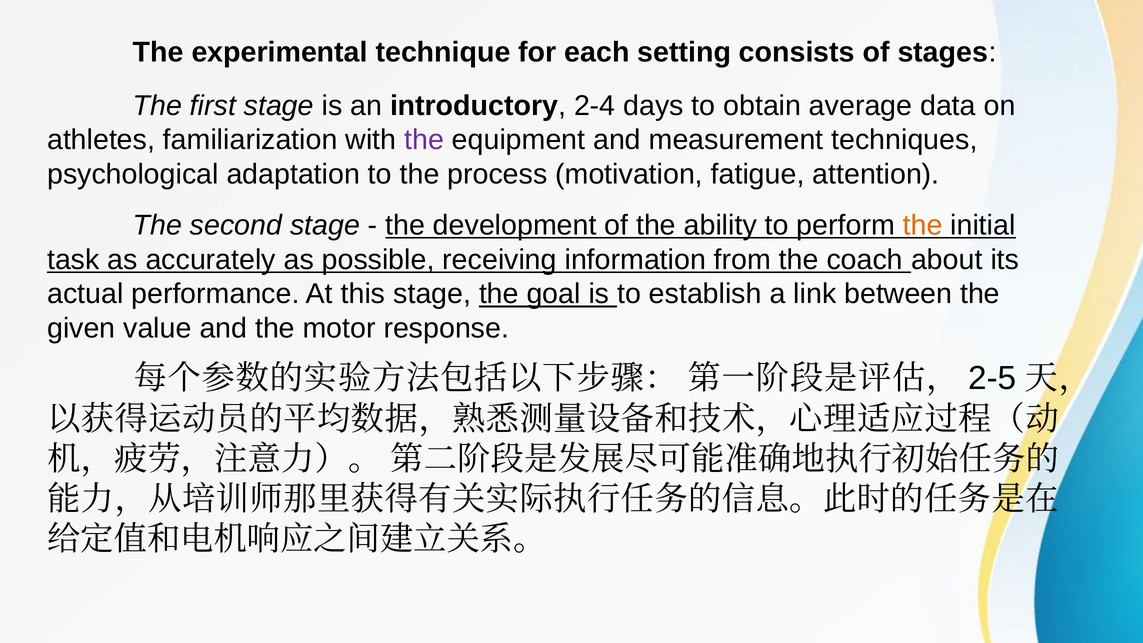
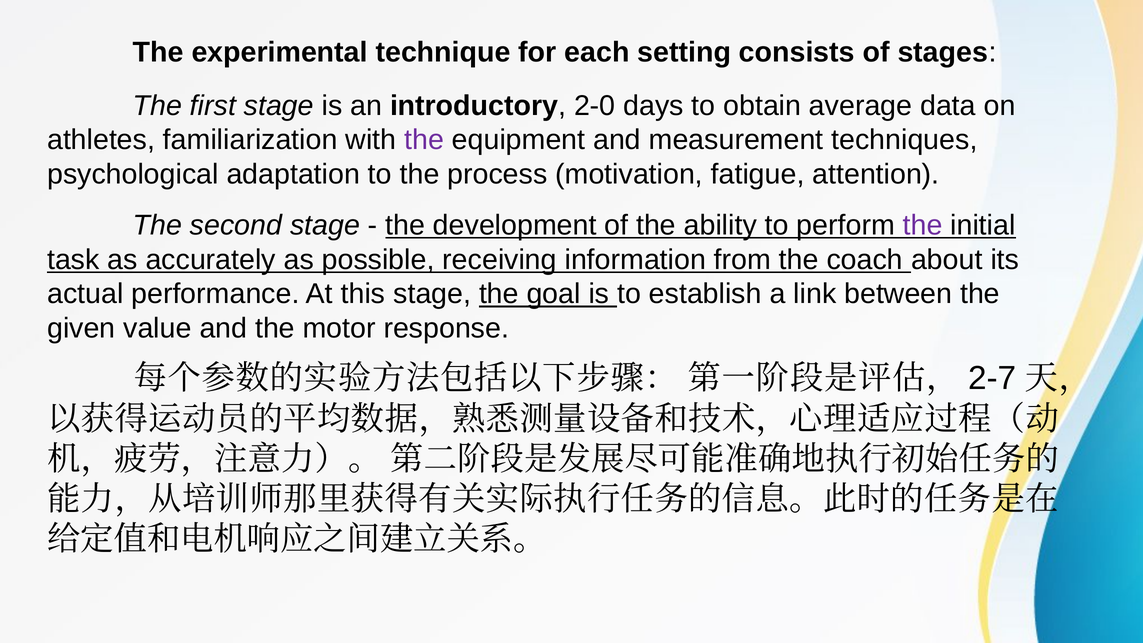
2-4: 2-4 -> 2-0 (595, 106)
the colour: orange -> purple (923, 225)
2-5: 2-5 -> 2-7 (992, 378)
